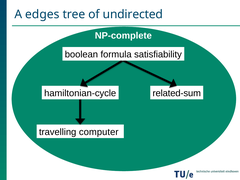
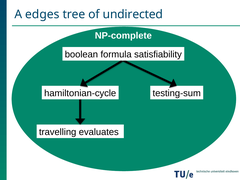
related-sum: related-sum -> testing-sum (177, 93)
computer: computer -> evaluates (99, 132)
